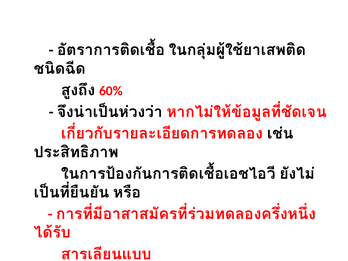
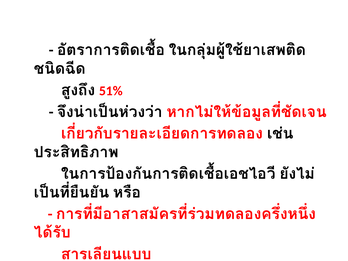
60%: 60% -> 51% (111, 91)
